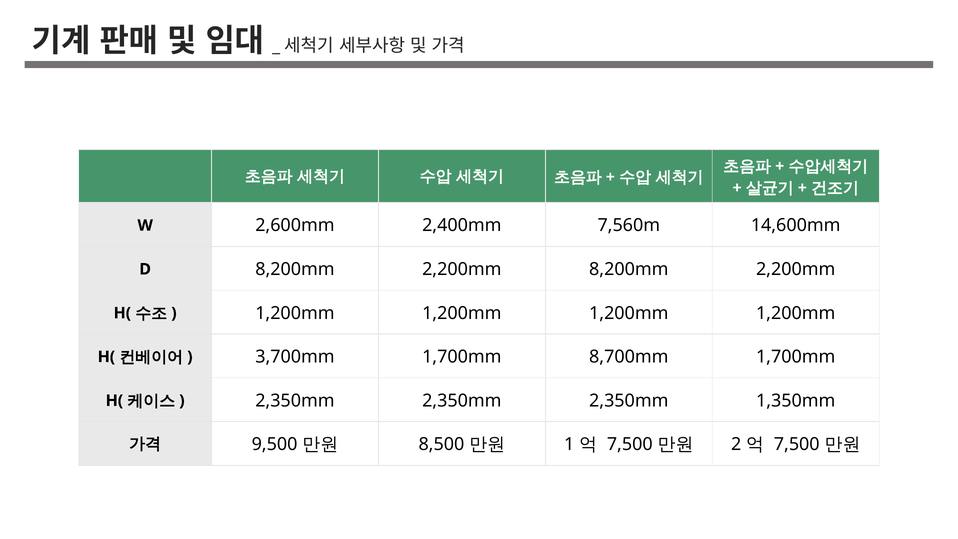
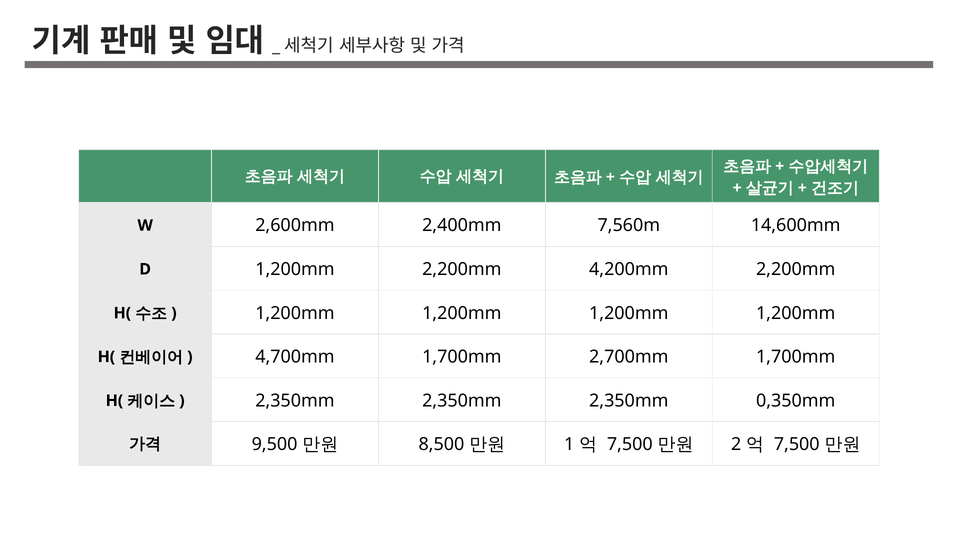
D 8,200mm: 8,200mm -> 1,200mm (295, 269)
2,200mm 8,200mm: 8,200mm -> 4,200mm (629, 269)
3,700mm: 3,700mm -> 4,700mm (295, 357)
8,700mm: 8,700mm -> 2,700mm (629, 357)
1,350mm: 1,350mm -> 0,350mm (796, 401)
